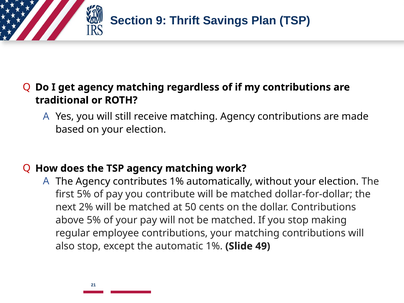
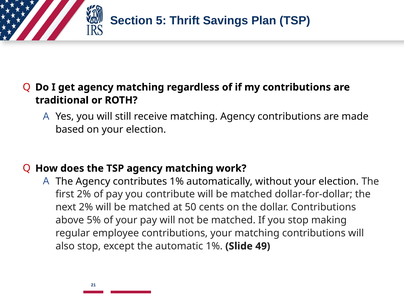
9: 9 -> 5 (161, 21)
first 5%: 5% -> 2% (84, 194)
